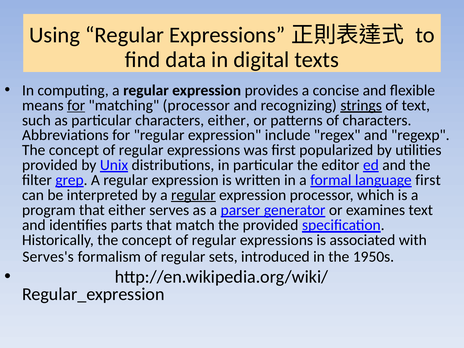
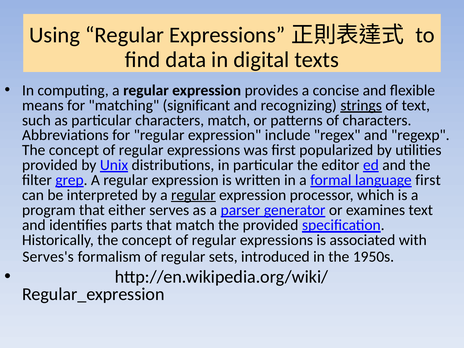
for underline: present -> none (76, 105)
matching processor: processor -> significant (196, 105)
characters either: either -> match (229, 120)
